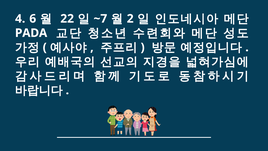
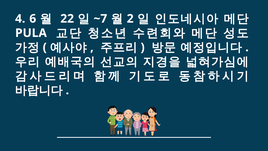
PADA: PADA -> PULA (31, 33)
